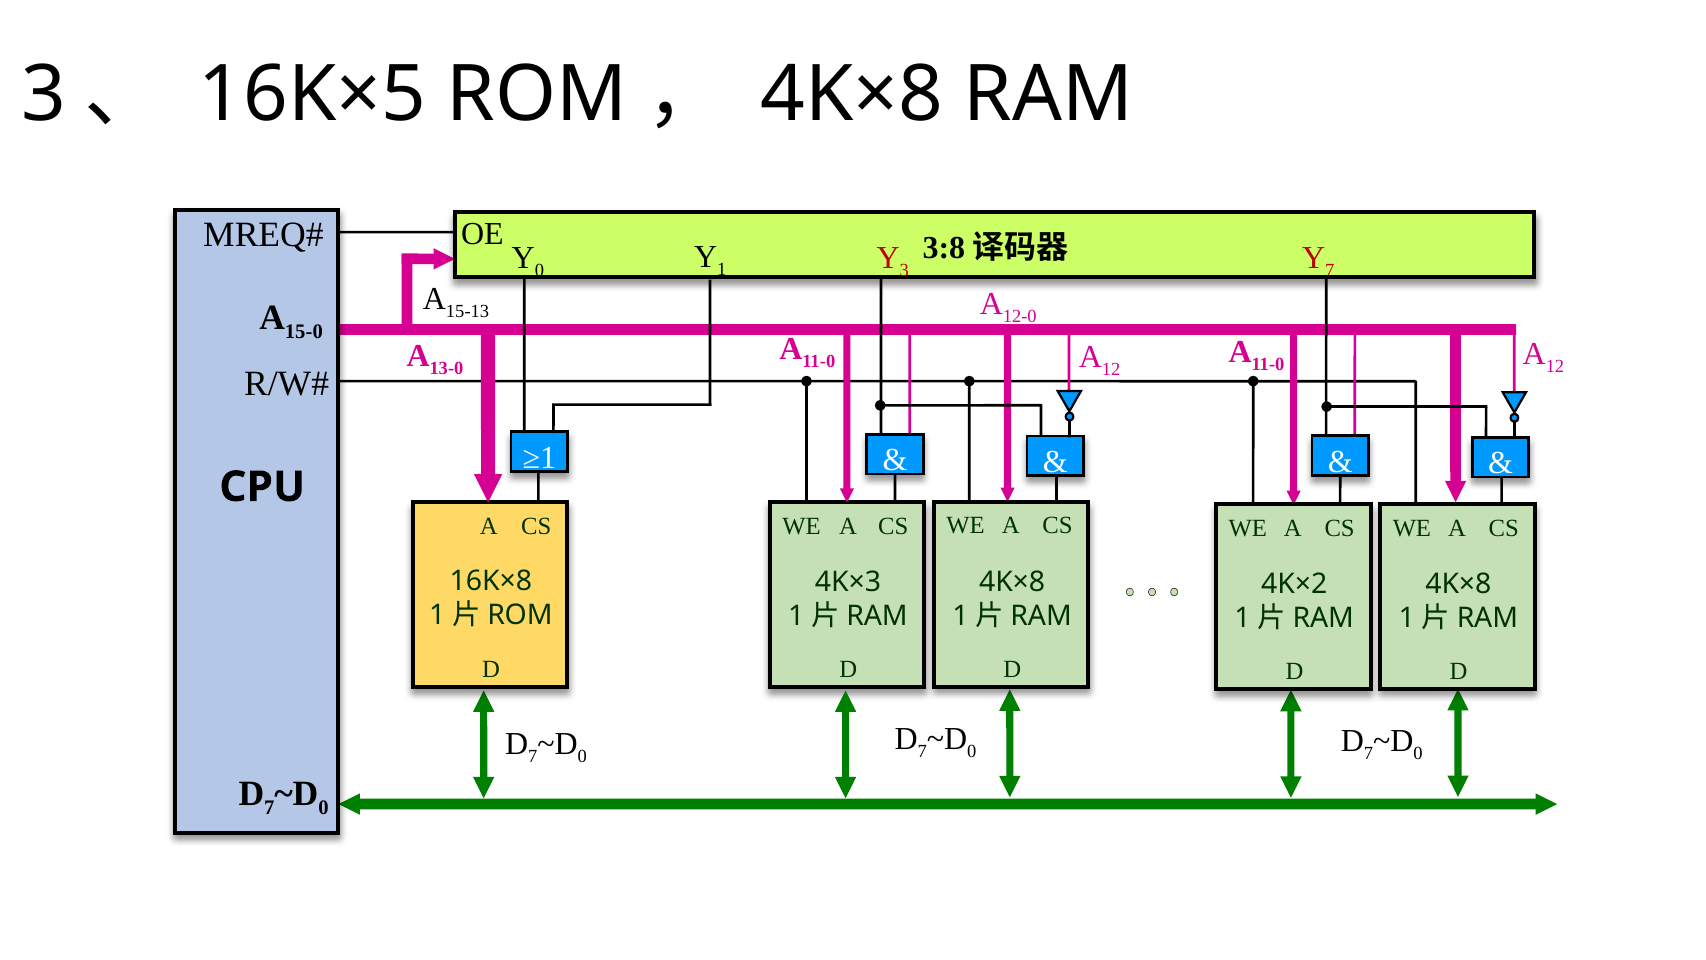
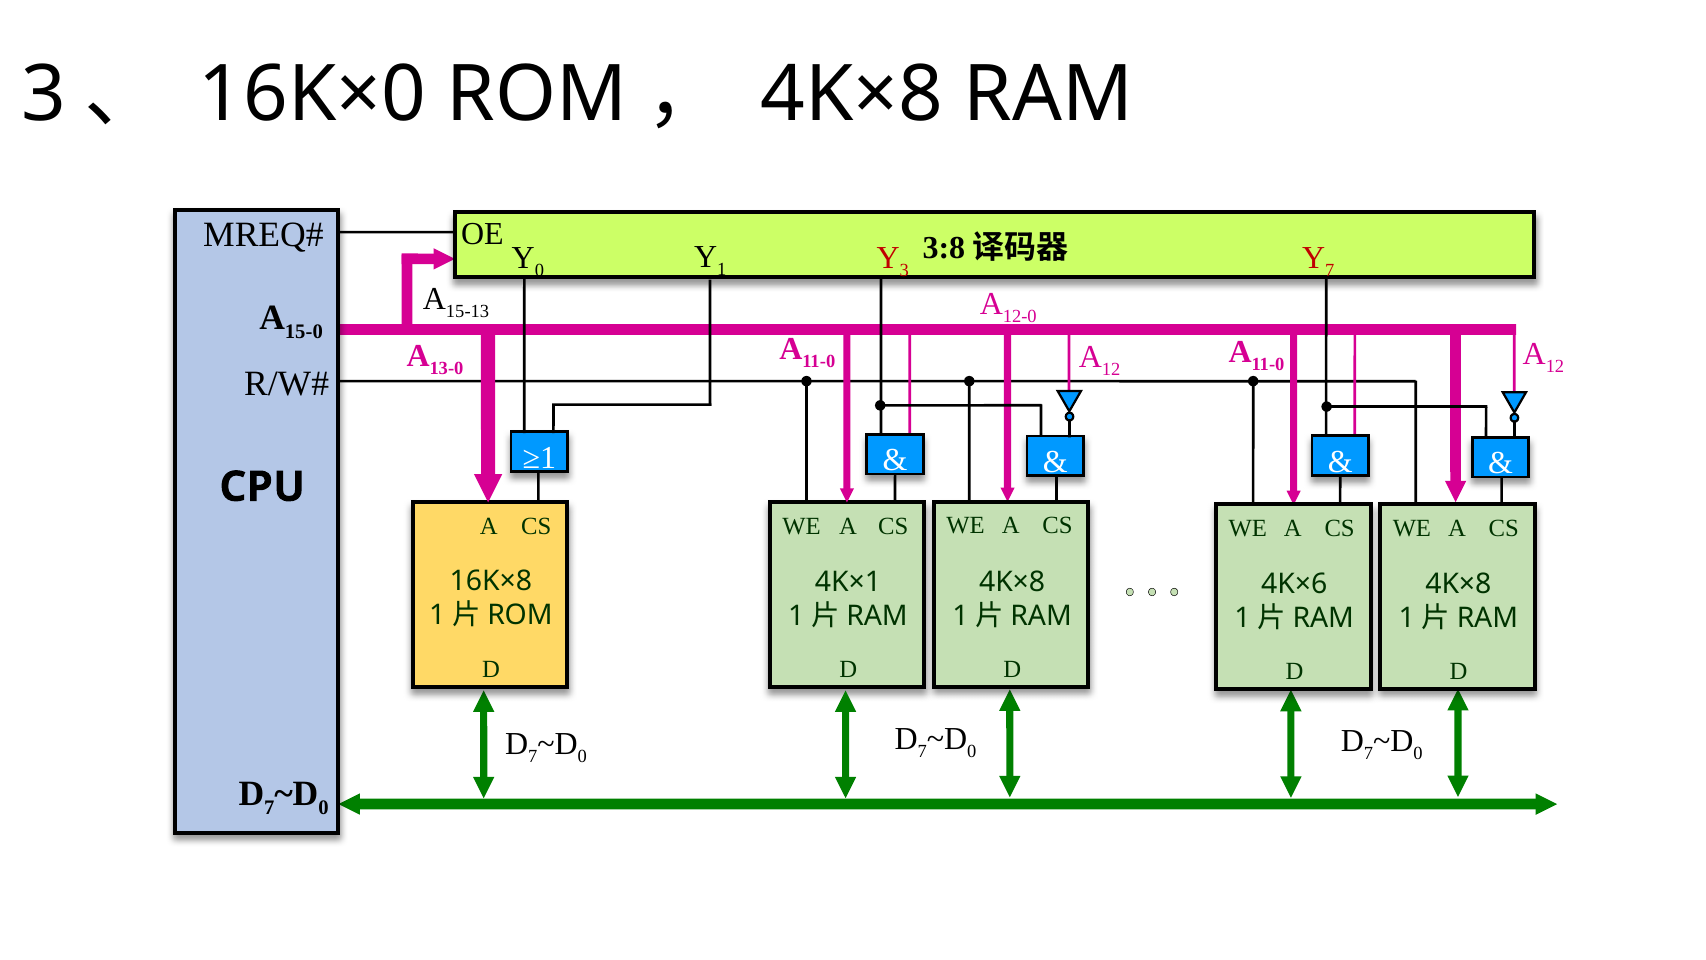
16K×5: 16K×5 -> 16K×0 (313, 95)
4K×3: 4K×3 -> 4K×1 (848, 582)
4K×2: 4K×2 -> 4K×6 (1294, 584)
